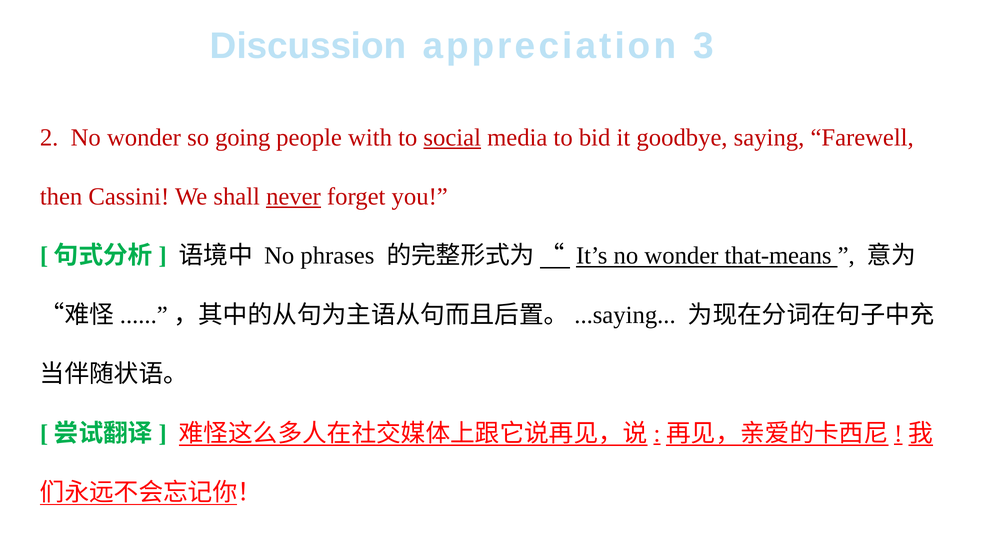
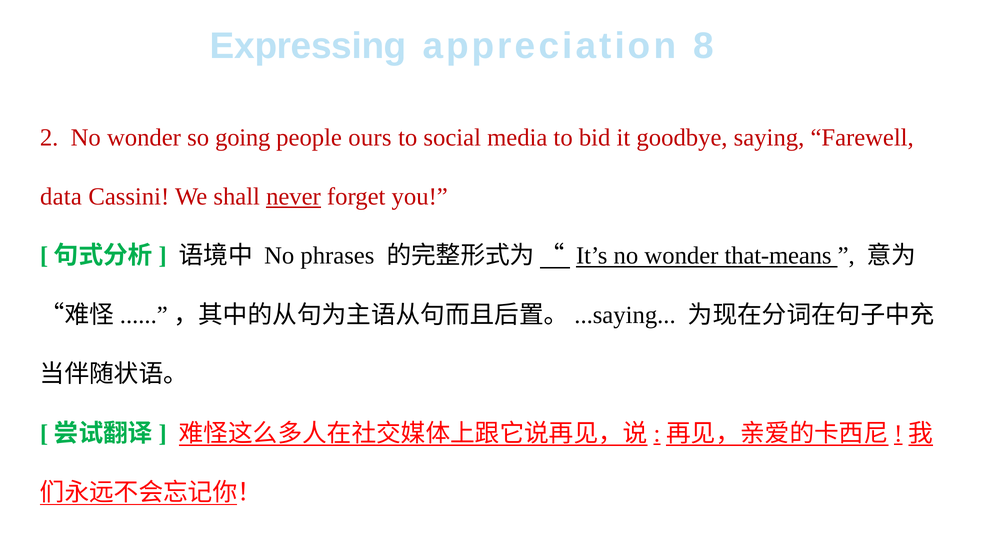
Discussion: Discussion -> Expressing (308, 46)
3: 3 -> 8 (703, 46)
with: with -> ours (370, 137)
social underline: present -> none (452, 137)
then: then -> data (61, 197)
